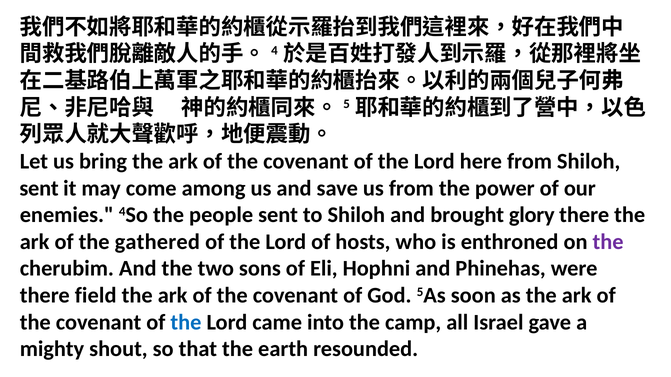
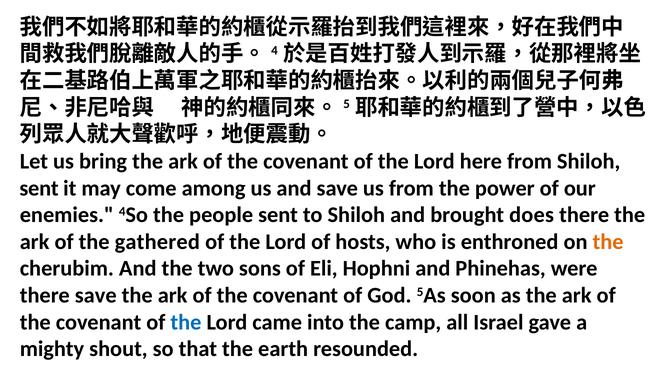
glory: glory -> does (532, 215)
the colour: purple -> orange (608, 242)
there field: field -> save (96, 296)
